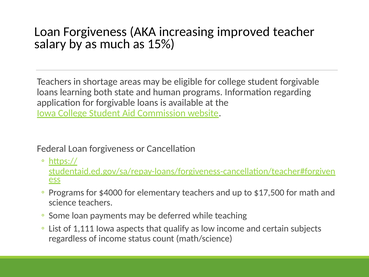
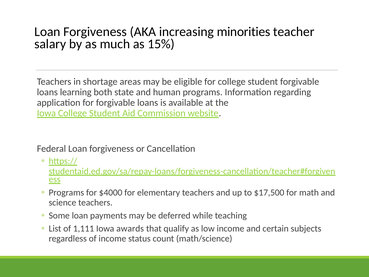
improved: improved -> minorities (244, 32)
aspects: aspects -> awards (130, 228)
